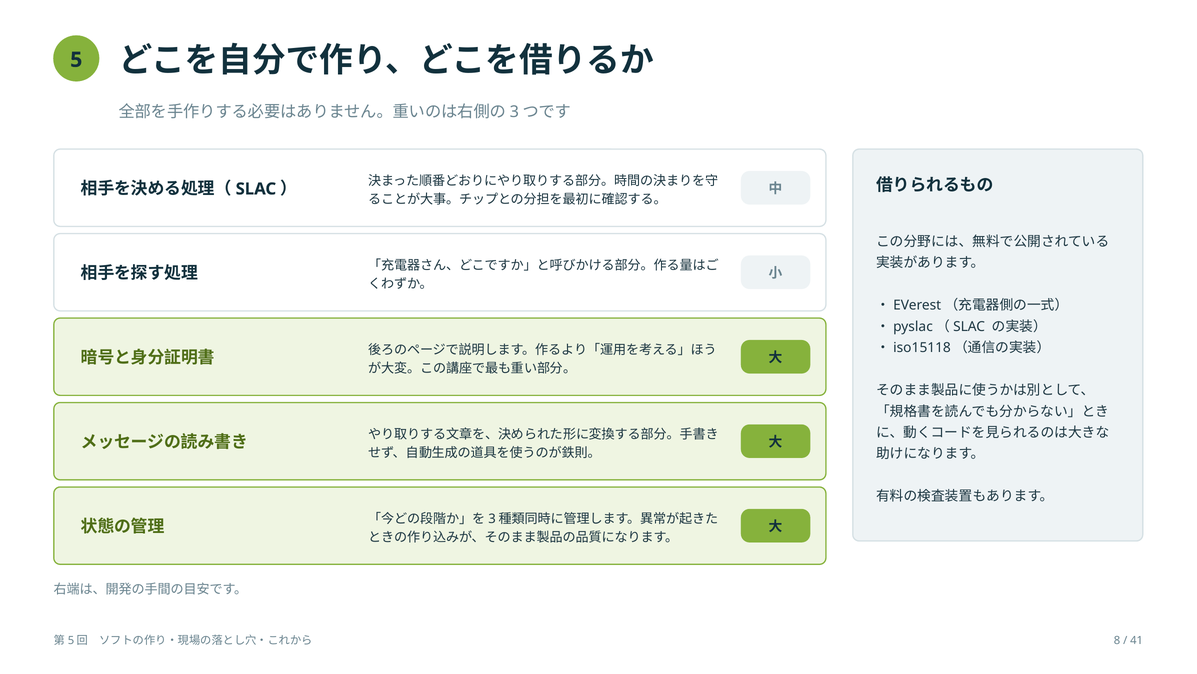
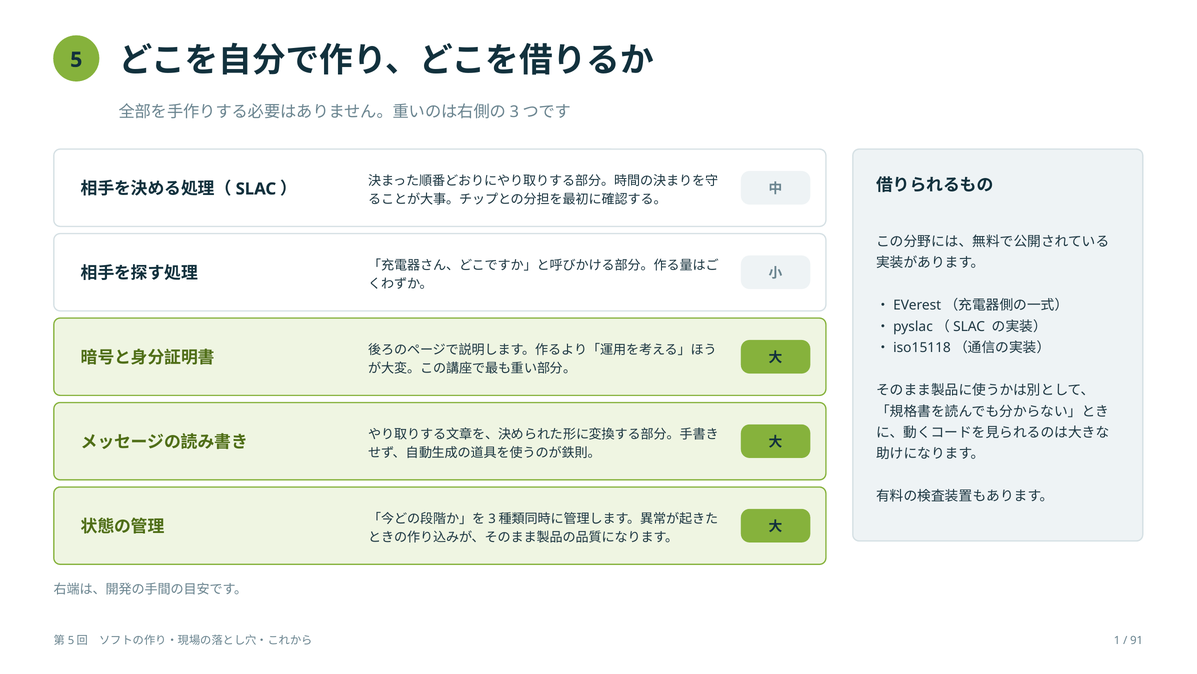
8: 8 -> 1 (1117, 640)
41: 41 -> 91 (1137, 640)
